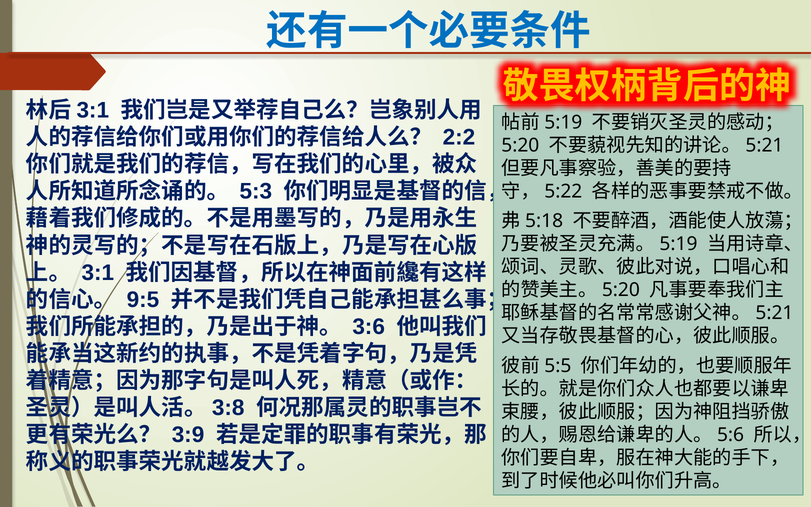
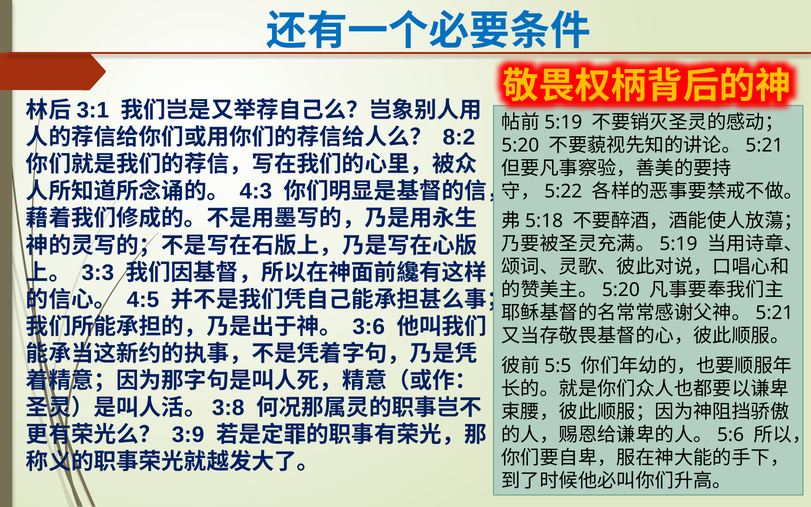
2:2: 2:2 -> 8:2 (459, 137)
5:3: 5:3 -> 4:3 (256, 191)
3:1: 3:1 -> 3:3 (98, 273)
9:5: 9:5 -> 4:5 (143, 300)
